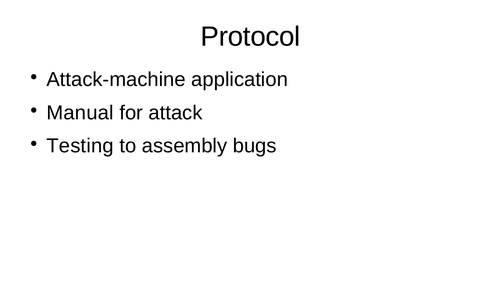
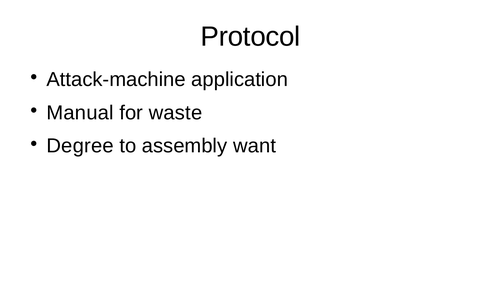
attack: attack -> waste (175, 113)
Testing: Testing -> Degree (80, 146)
bugs: bugs -> want (255, 146)
